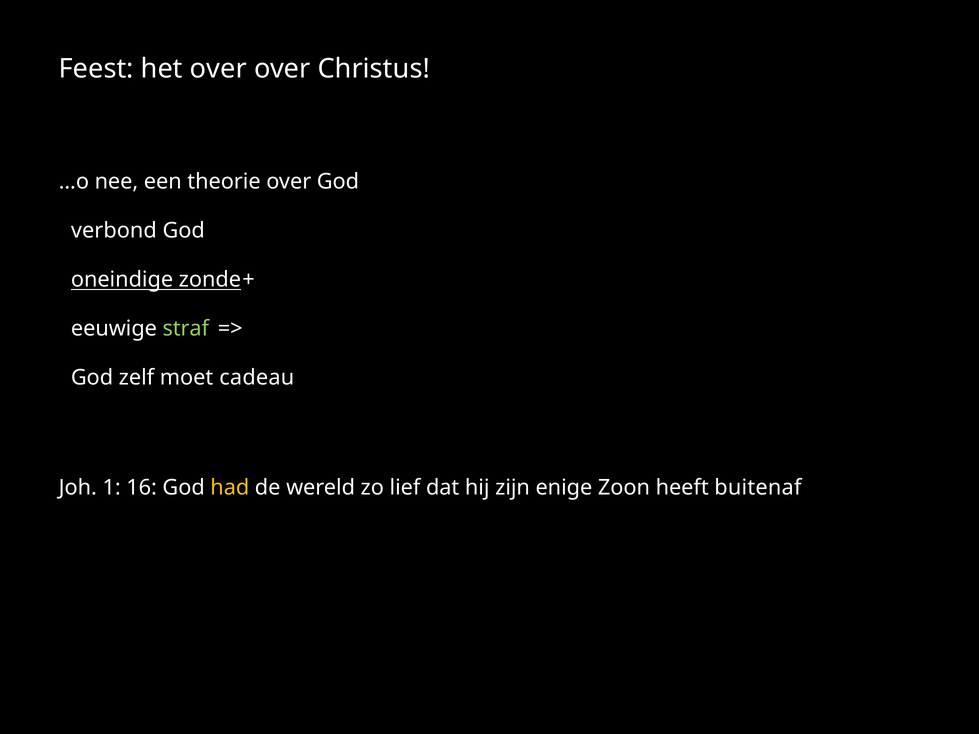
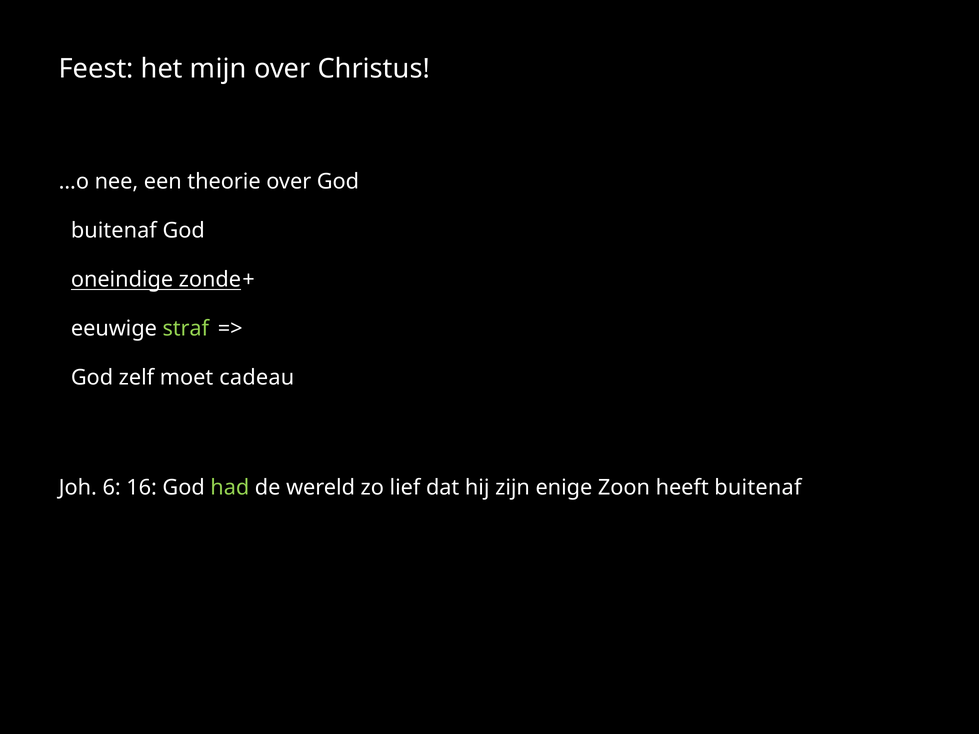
het over: over -> mijn (218, 69)
verbond: verbond -> buitenaf (114, 231)
1: 1 -> 6 (112, 488)
had colour: yellow -> light green (230, 488)
